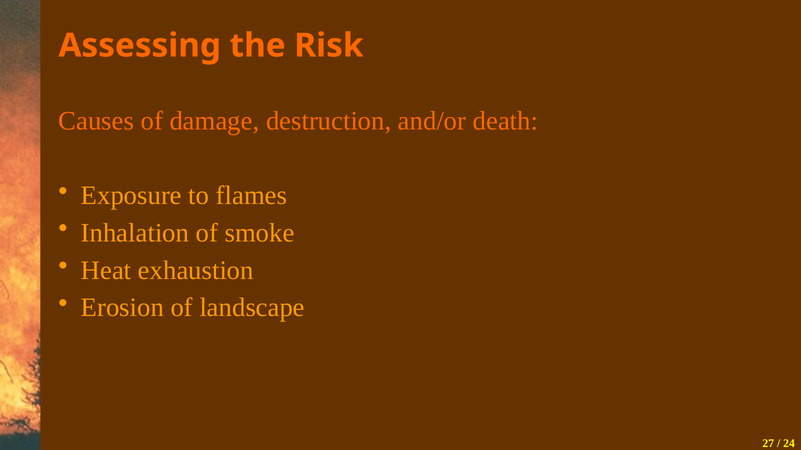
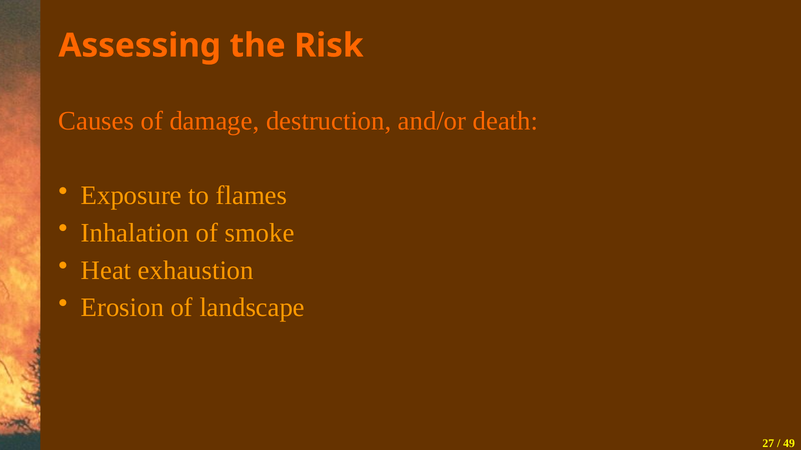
24: 24 -> 49 (789, 444)
